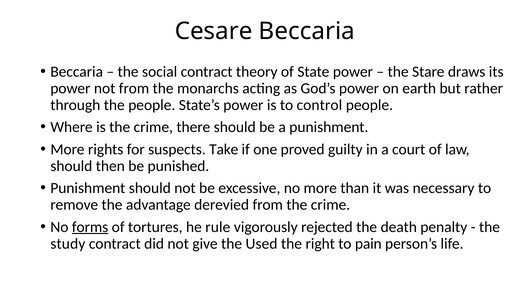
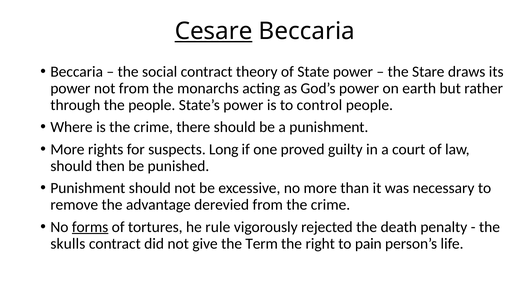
Cesare underline: none -> present (214, 31)
Take: Take -> Long (224, 149)
study: study -> skulls (68, 244)
Used: Used -> Term (262, 244)
